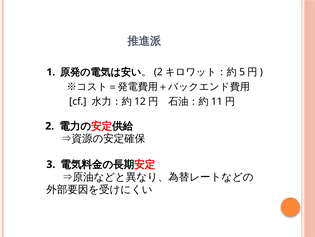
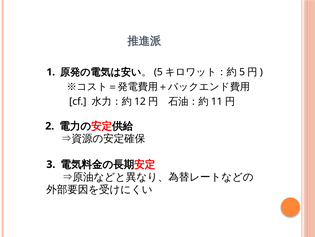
2: 2 -> 5 (158, 72)
